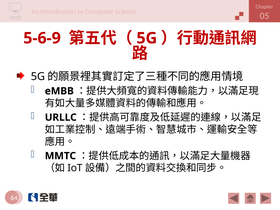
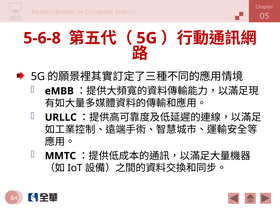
5-6-9: 5-6-9 -> 5-6-8 (42, 38)
